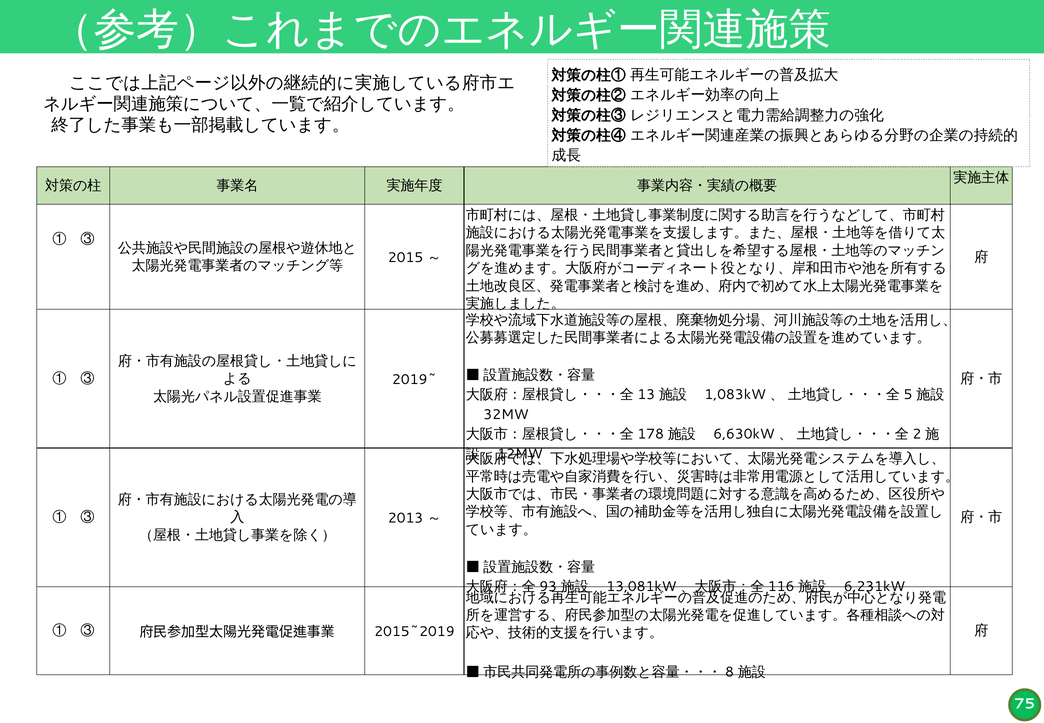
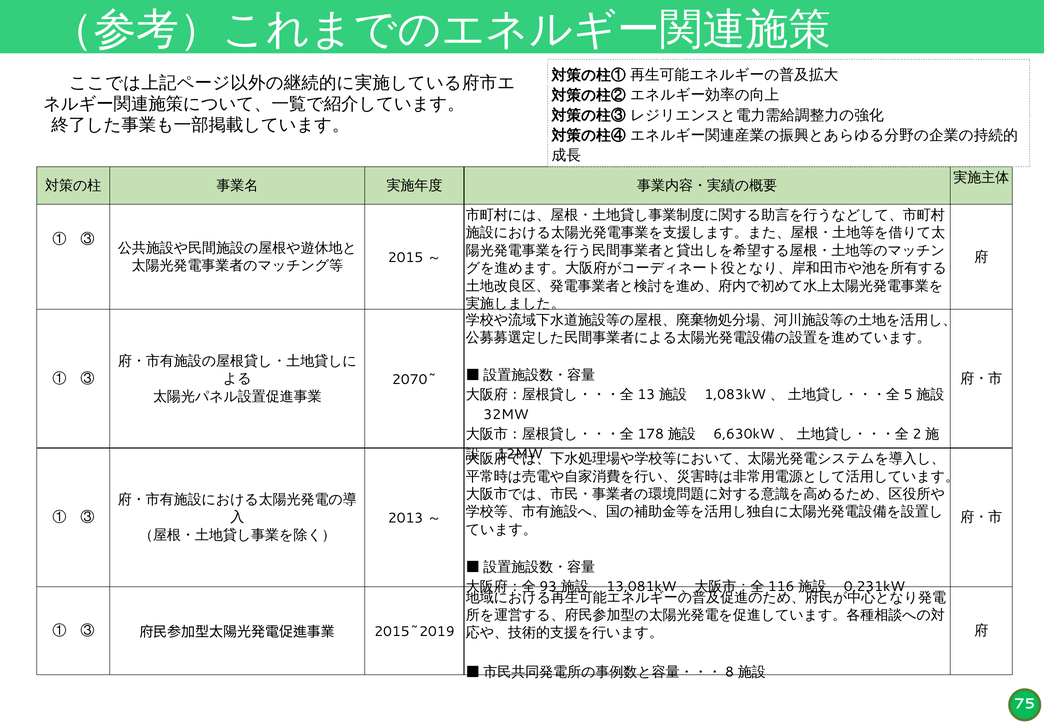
2019~: 2019~ -> 2070~ (414, 379)
6,231kW: 6,231kW -> 0,231kW (874, 586)
